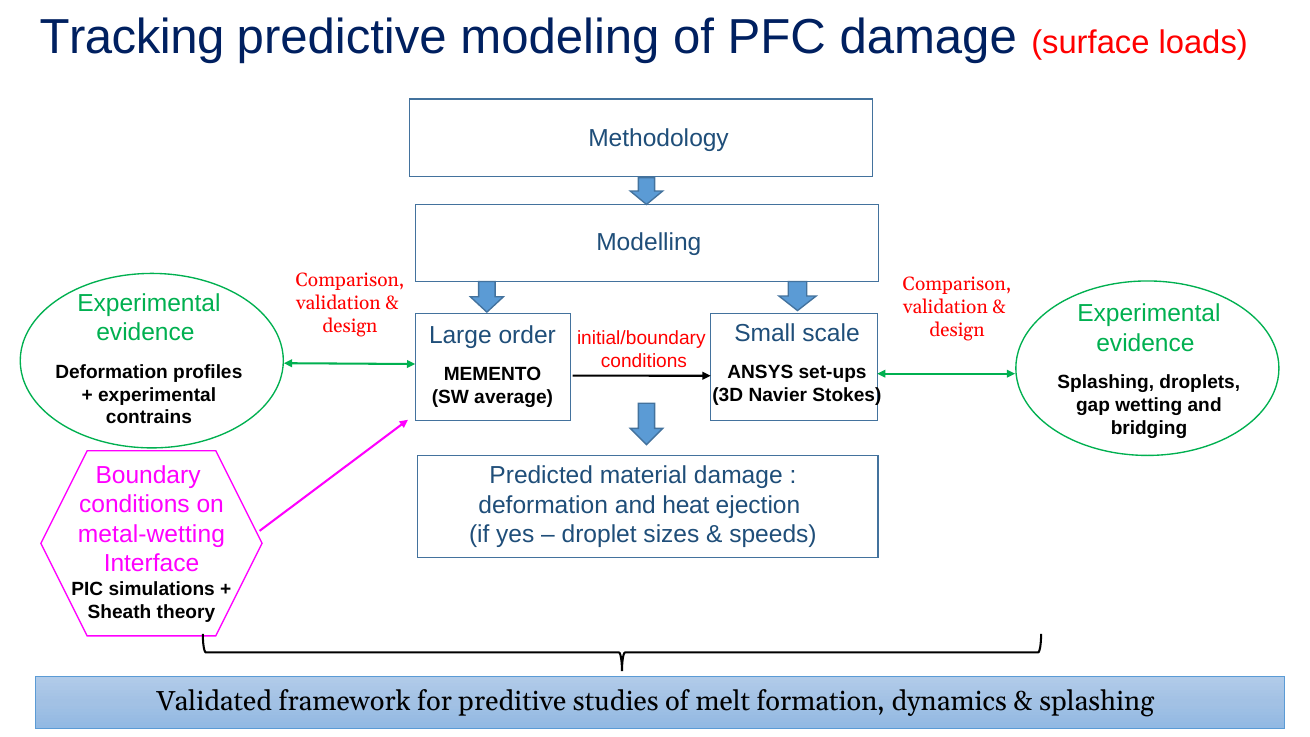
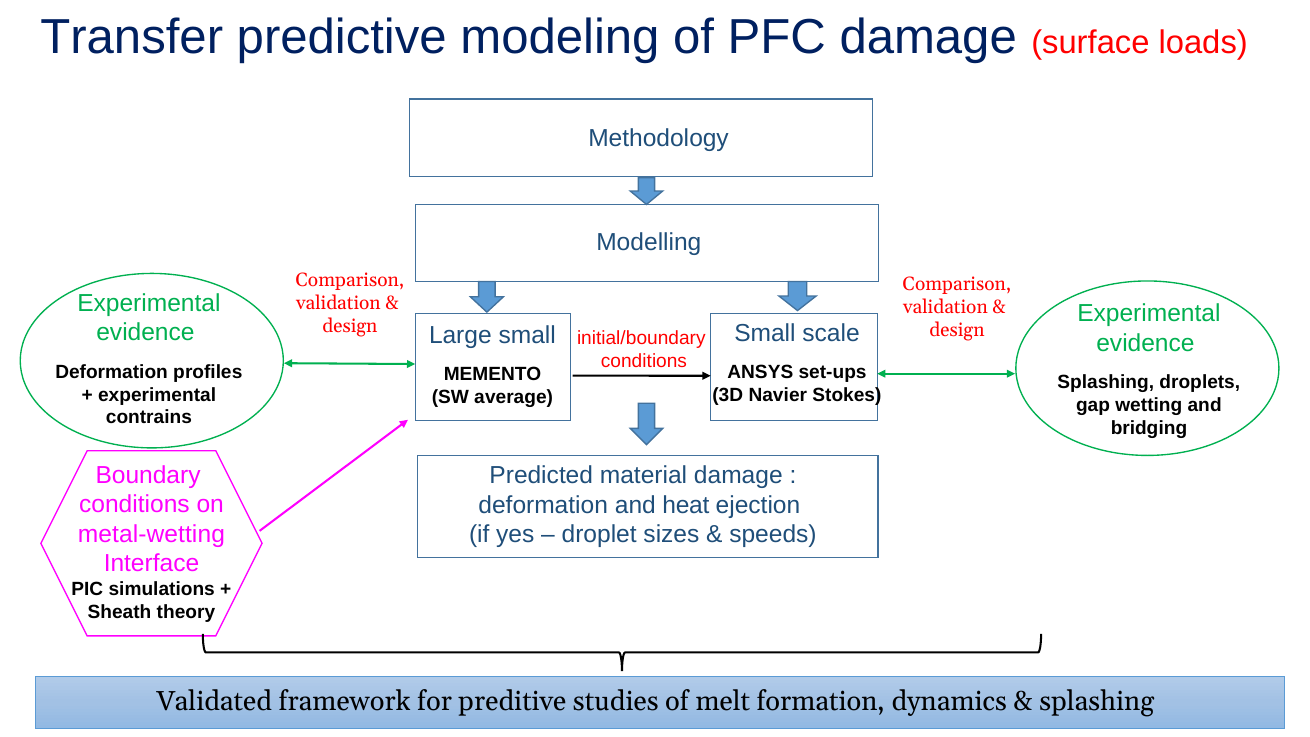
Tracking: Tracking -> Transfer (132, 37)
Large order: order -> small (527, 336)
